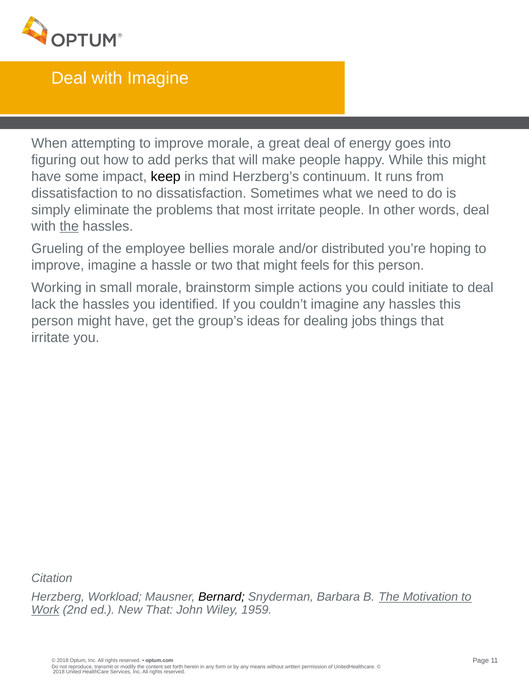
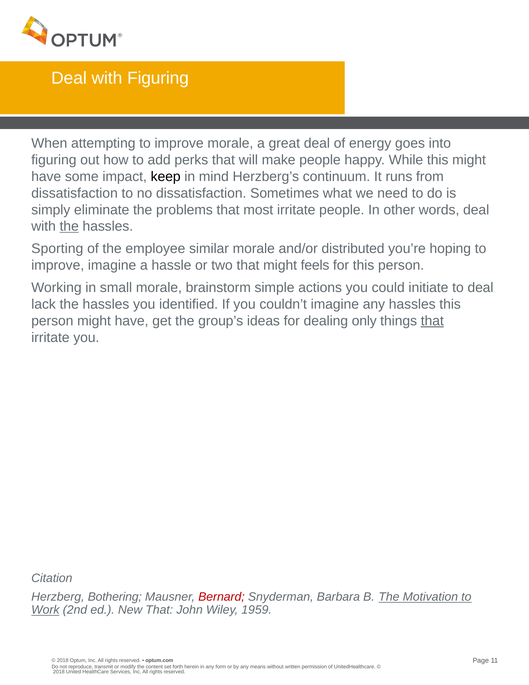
with Imagine: Imagine -> Figuring (158, 78)
Grueling: Grueling -> Sporting (57, 249)
bellies: bellies -> similar (209, 249)
jobs: jobs -> only (364, 321)
that underline: none -> present (432, 321)
Workload: Workload -> Bothering (115, 597)
Bernard colour: black -> red (221, 597)
